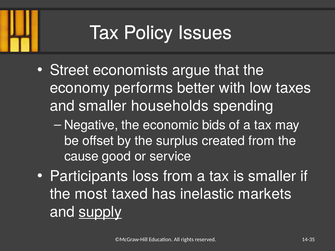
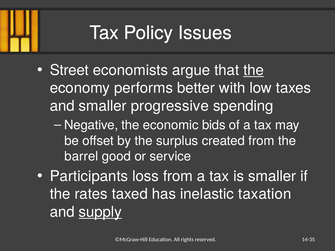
the underline: none -> present (254, 70)
households: households -> progressive (170, 106)
cause: cause -> barrel (81, 157)
most: most -> rates (91, 194)
markets: markets -> taxation (265, 194)
